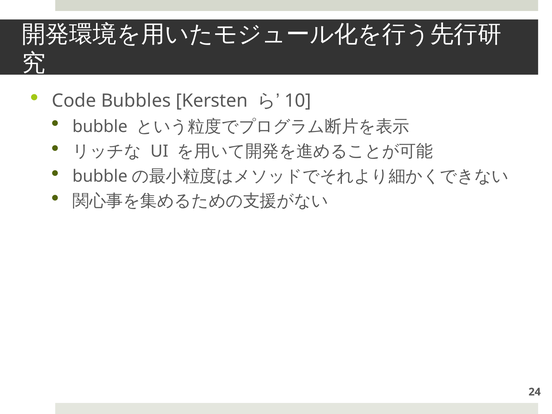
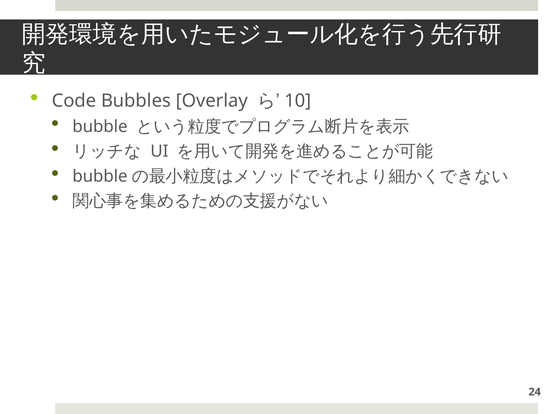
Kersten: Kersten -> Overlay (212, 101)
